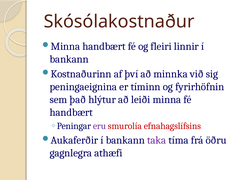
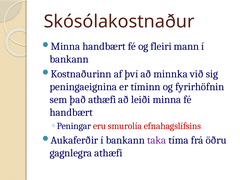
linnir: linnir -> mann (186, 46)
það hlýtur: hlýtur -> athæfi (102, 100)
eru colour: purple -> red (99, 126)
